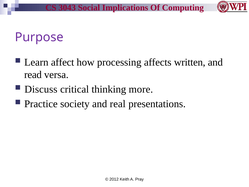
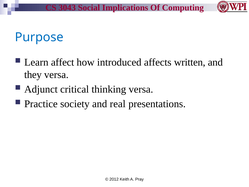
Purpose colour: purple -> blue (39, 37)
processing: processing -> introduced (119, 62)
read: read -> they (33, 75)
Discuss: Discuss -> Adjunct (41, 89)
thinking more: more -> versa (141, 89)
